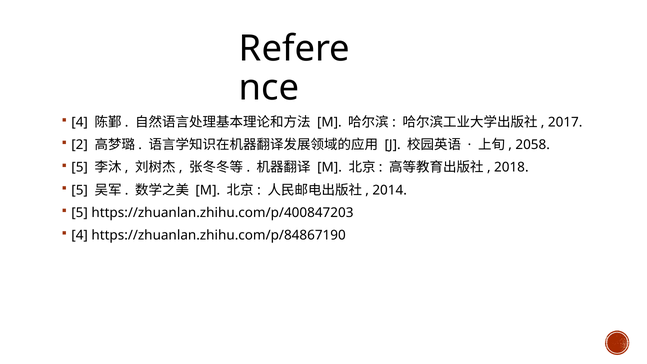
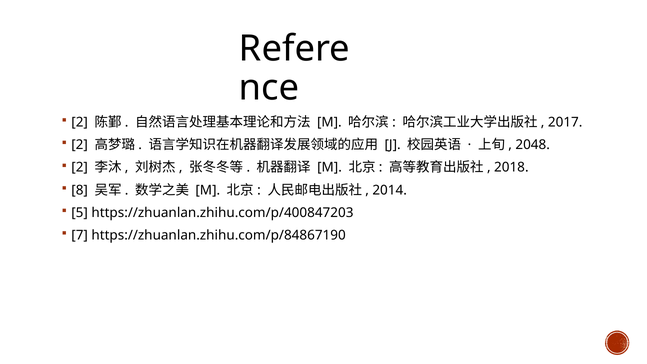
4: 4 -> 2 (80, 122)
2058: 2058 -> 2048 (533, 145)
5: 5 -> 2 (80, 167)
5: 5 -> 8 (80, 190)
4: 4 -> 7 (80, 235)
